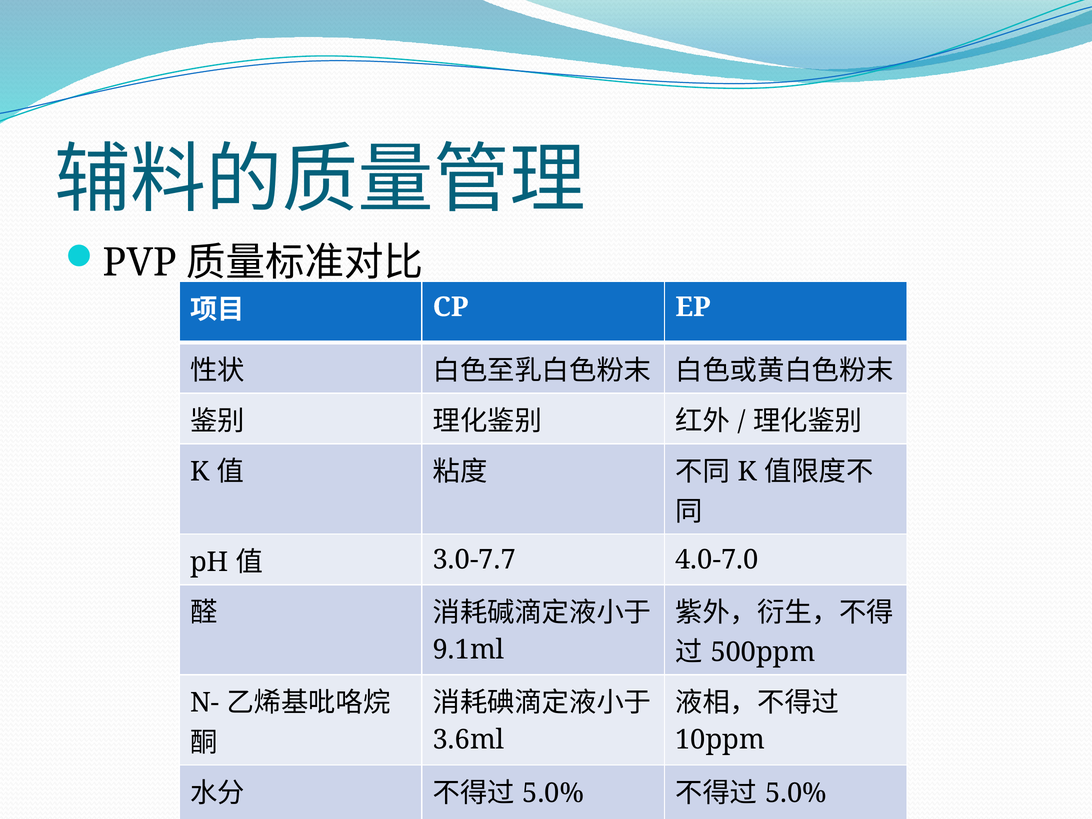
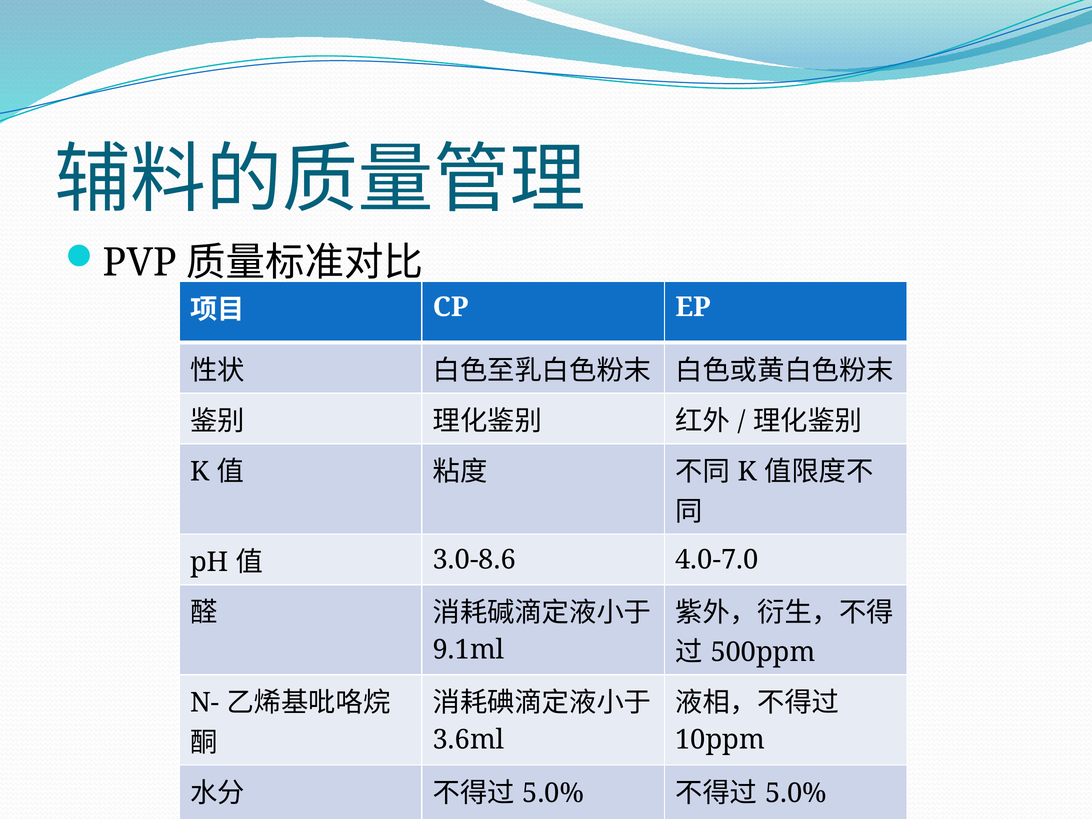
3.0-7.7: 3.0-7.7 -> 3.0-8.6 (474, 560)
